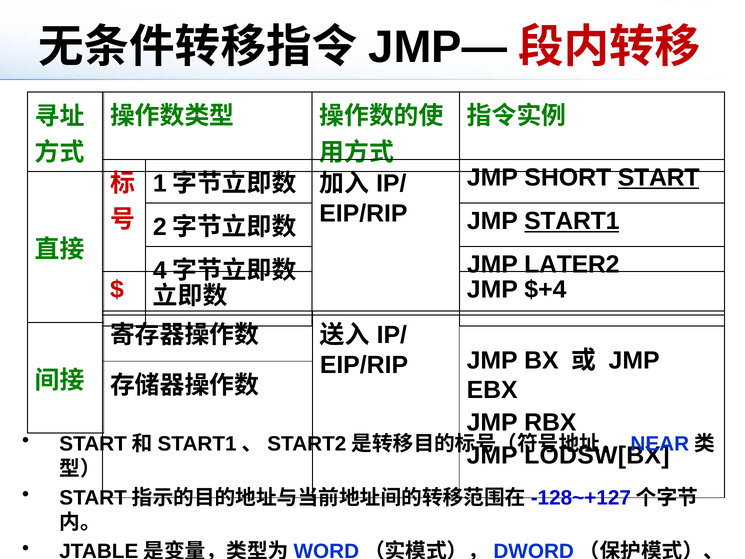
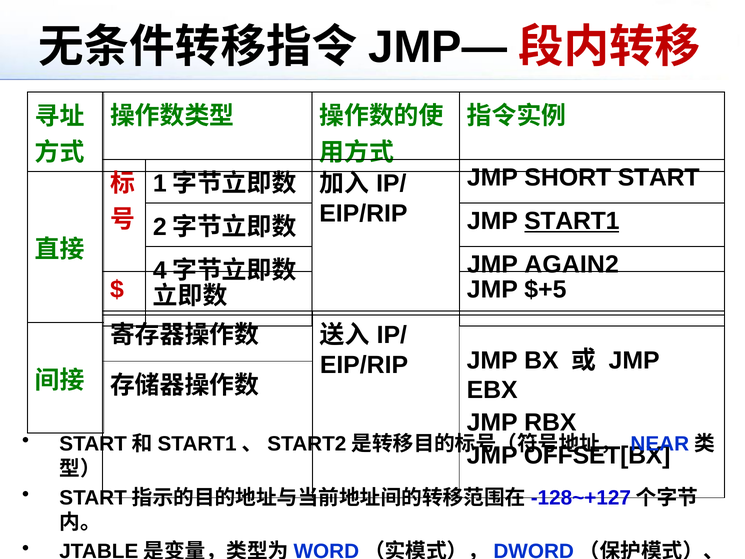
START underline: present -> none (659, 177)
LATER2: LATER2 -> AGAIN2 (572, 264)
$+4: $+4 -> $+5 (545, 289)
LODSW[BX: LODSW[BX -> OFFSET[BX (597, 455)
